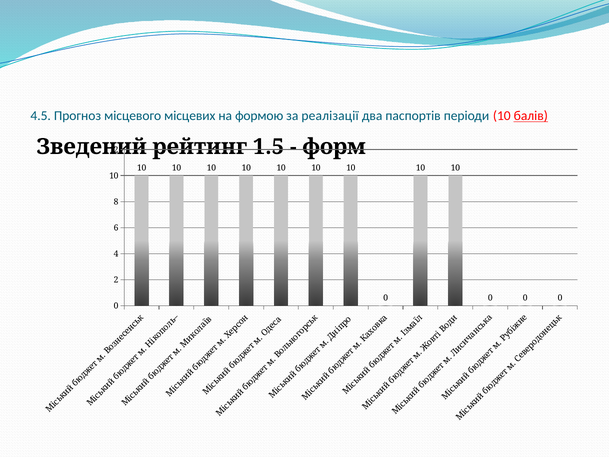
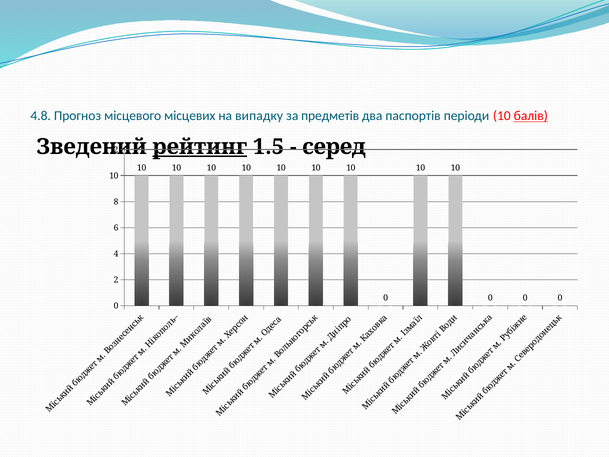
4.5: 4.5 -> 4.8 (41, 116)
формою: формою -> випадку (259, 116)
реалізації: реалізації -> предметів (330, 116)
рейтинг underline: none -> present (200, 147)
форм: форм -> серед (334, 147)
